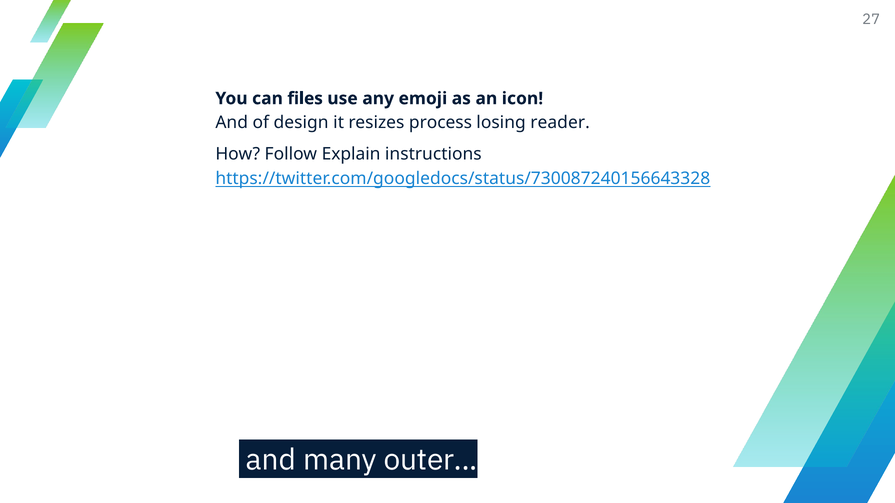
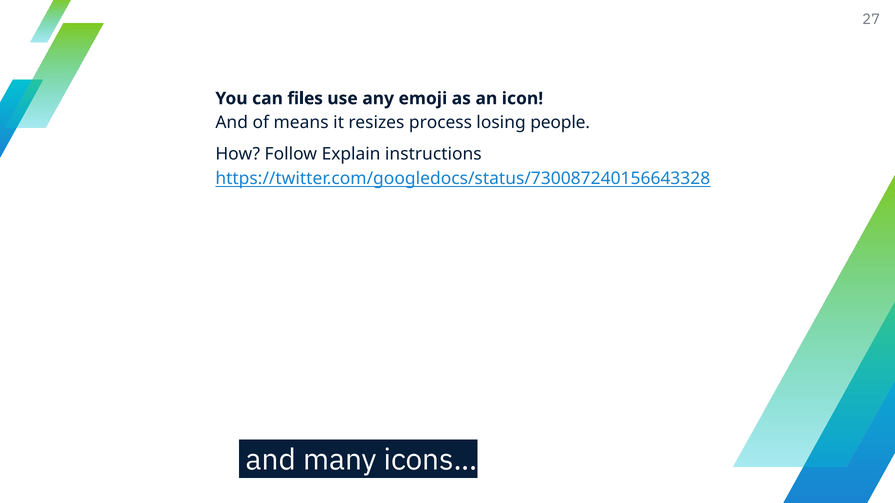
design: design -> means (301, 123)
reader: reader -> people (560, 123)
outer: outer -> icons (431, 461)
